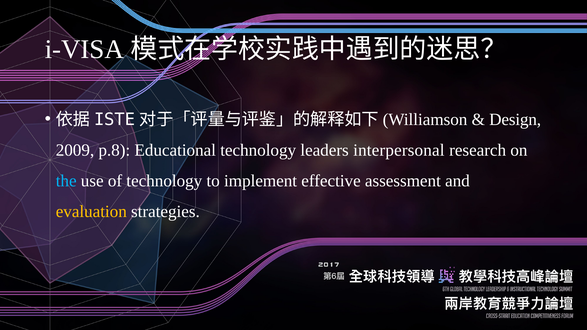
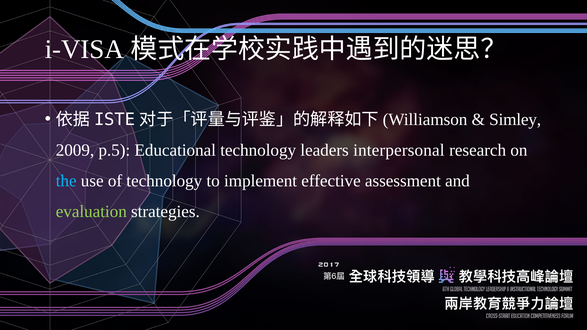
Design: Design -> Simley (515, 119)
p.8: p.8 -> p.5 (114, 150)
evaluation colour: yellow -> light green (91, 212)
